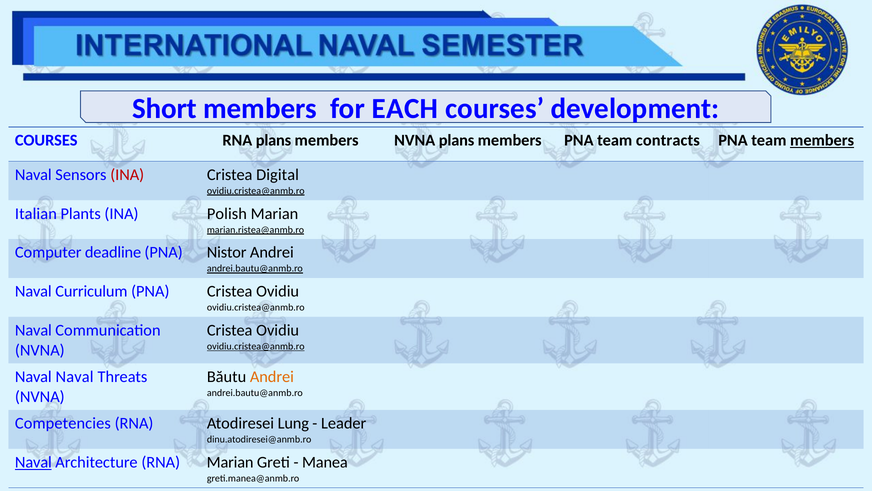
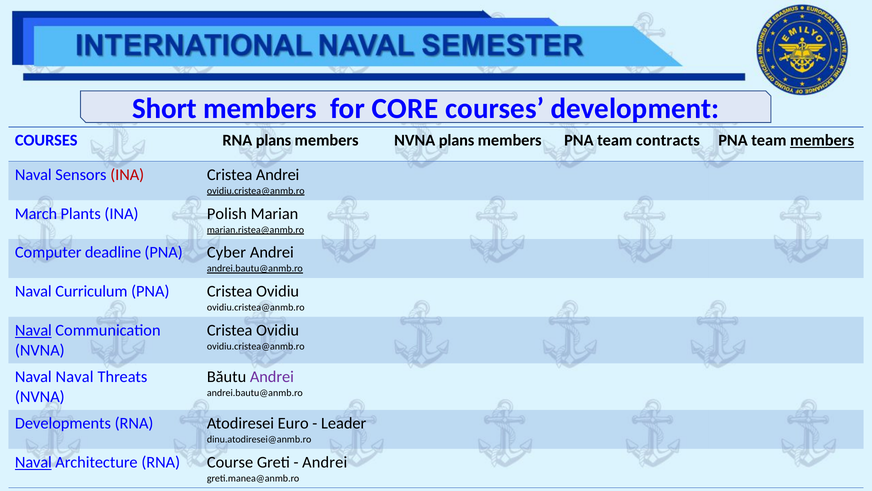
EACH: EACH -> CORE (405, 109)
Cristea Digital: Digital -> Andrei (278, 175)
Italian: Italian -> March (36, 213)
Nistor: Nistor -> Cyber (226, 252)
Naval underline: none -> present (33, 330)
ovidiu.cristea@anmb.ro underline: present -> none (256, 346)
Andrei colour: orange -> purple (272, 377)
Competencies: Competencies -> Developments (63, 423)
Lung: Lung -> Euro (293, 423)
RNA Marian: Marian -> Course (230, 462)
Manea: Manea -> Andrei (325, 462)
